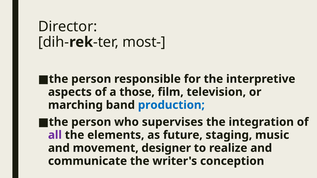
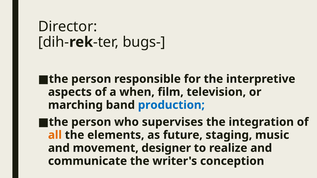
most-: most- -> bugs- (144, 42)
those: those -> when (137, 92)
all colour: purple -> orange (55, 135)
